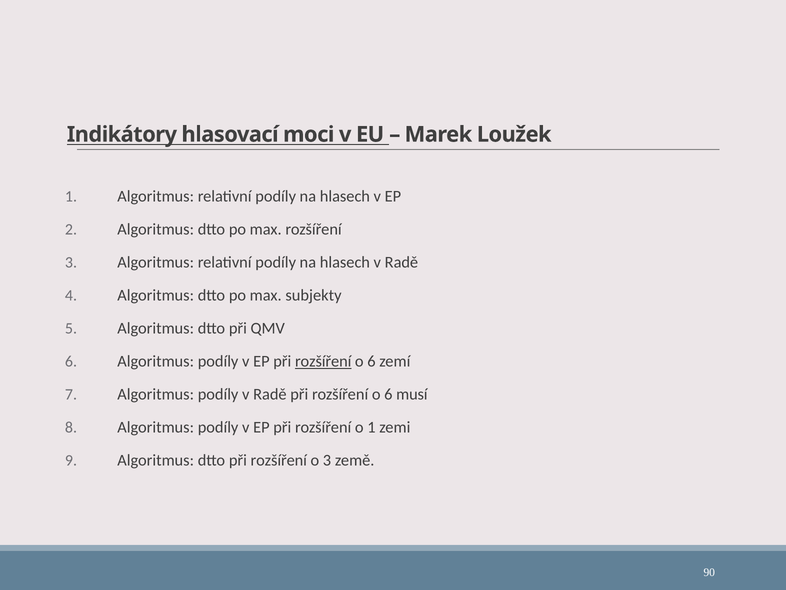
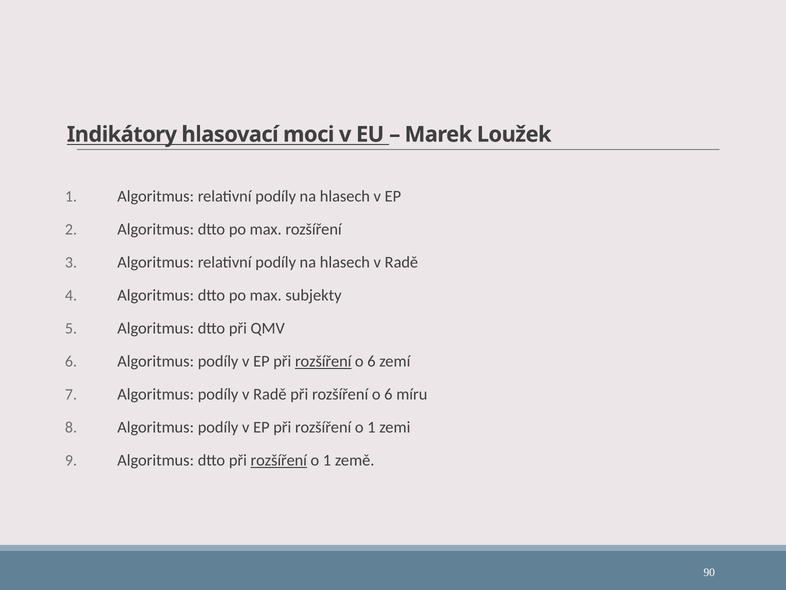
musí: musí -> míru (412, 394)
rozšíření underline: none -> present (279, 460)
3: 3 -> 1 (327, 460)
